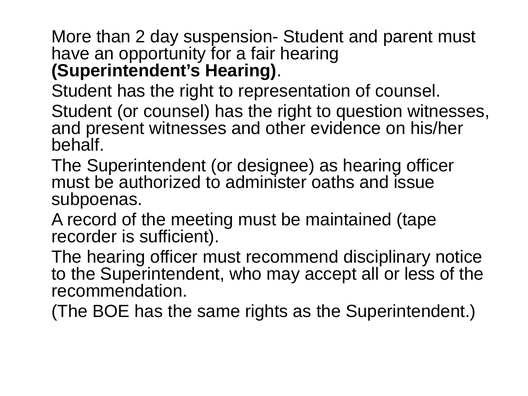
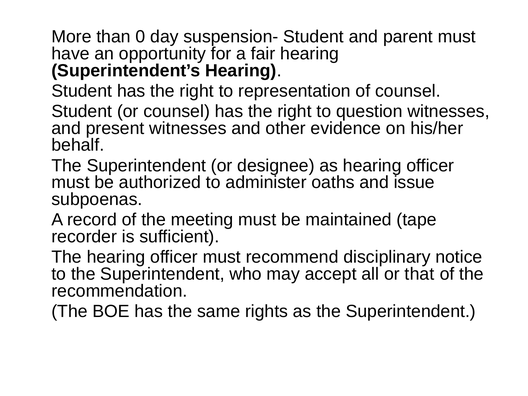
2: 2 -> 0 (140, 37)
less: less -> that (420, 274)
